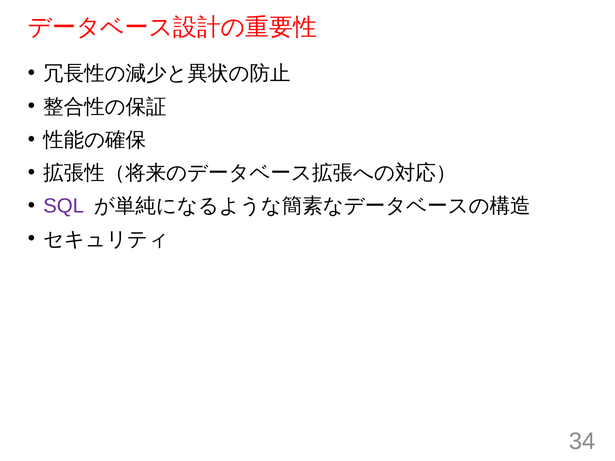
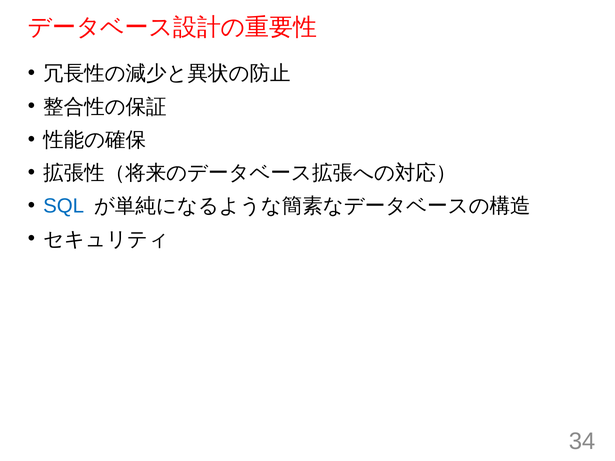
SQL colour: purple -> blue (64, 206)
